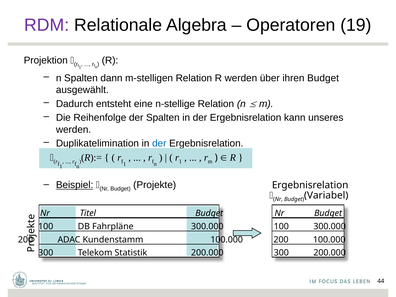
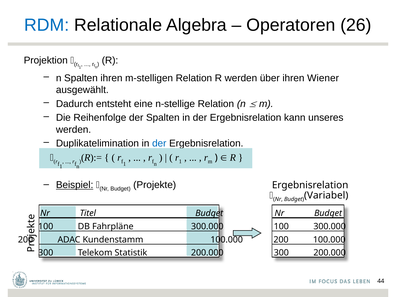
RDM colour: purple -> blue (47, 25)
19: 19 -> 26 (356, 25)
Spalten dann: dann -> ihren (111, 78)
ihren Budget: Budget -> Wiener (323, 78)
